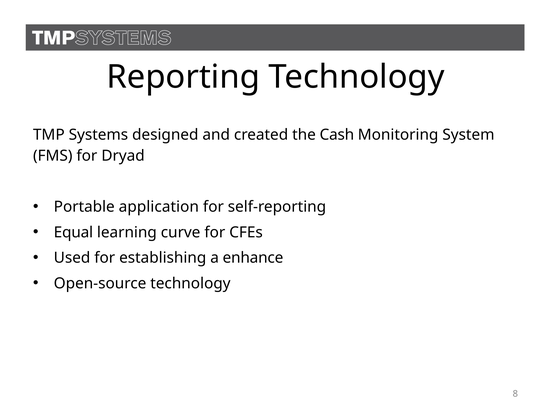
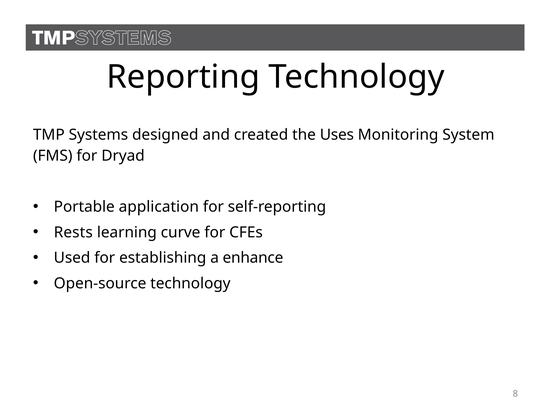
Cash: Cash -> Uses (337, 135)
Equal: Equal -> Rests (73, 233)
